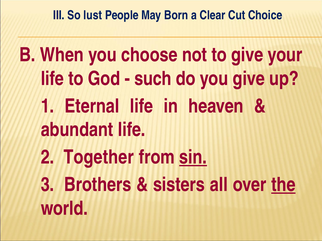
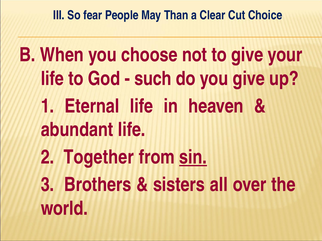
lust: lust -> fear (93, 15)
Born: Born -> Than (176, 15)
the underline: present -> none (283, 185)
